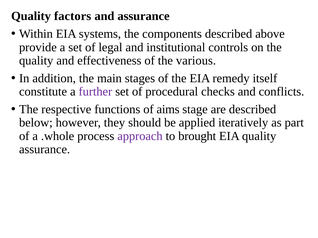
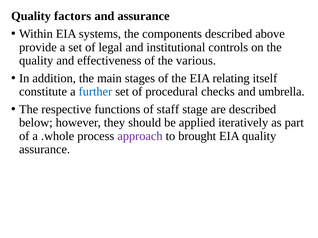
remedy: remedy -> relating (231, 78)
further colour: purple -> blue (95, 92)
conflicts: conflicts -> umbrella (282, 92)
aims: aims -> staff (168, 110)
